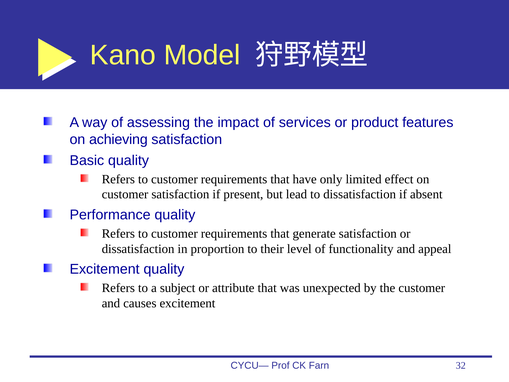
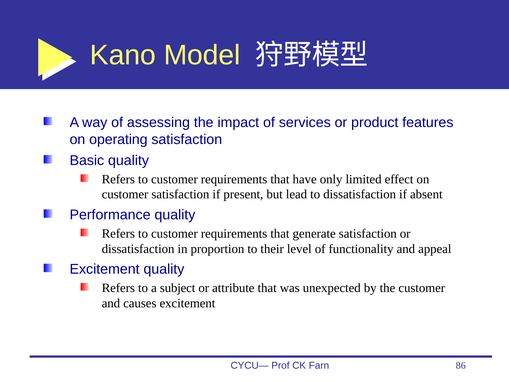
achieving: achieving -> operating (118, 139)
32: 32 -> 86 (461, 365)
